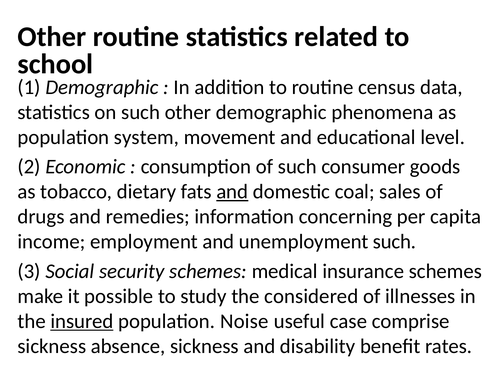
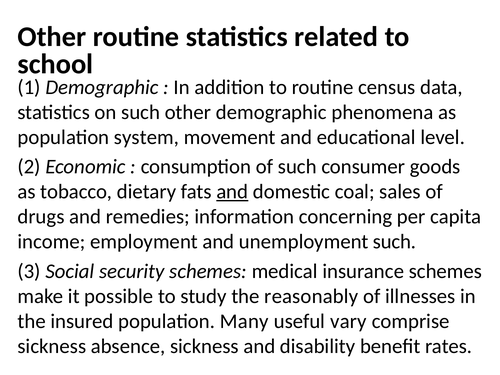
considered: considered -> reasonably (311, 296)
insured underline: present -> none (82, 321)
Noise: Noise -> Many (244, 321)
case: case -> vary (348, 321)
